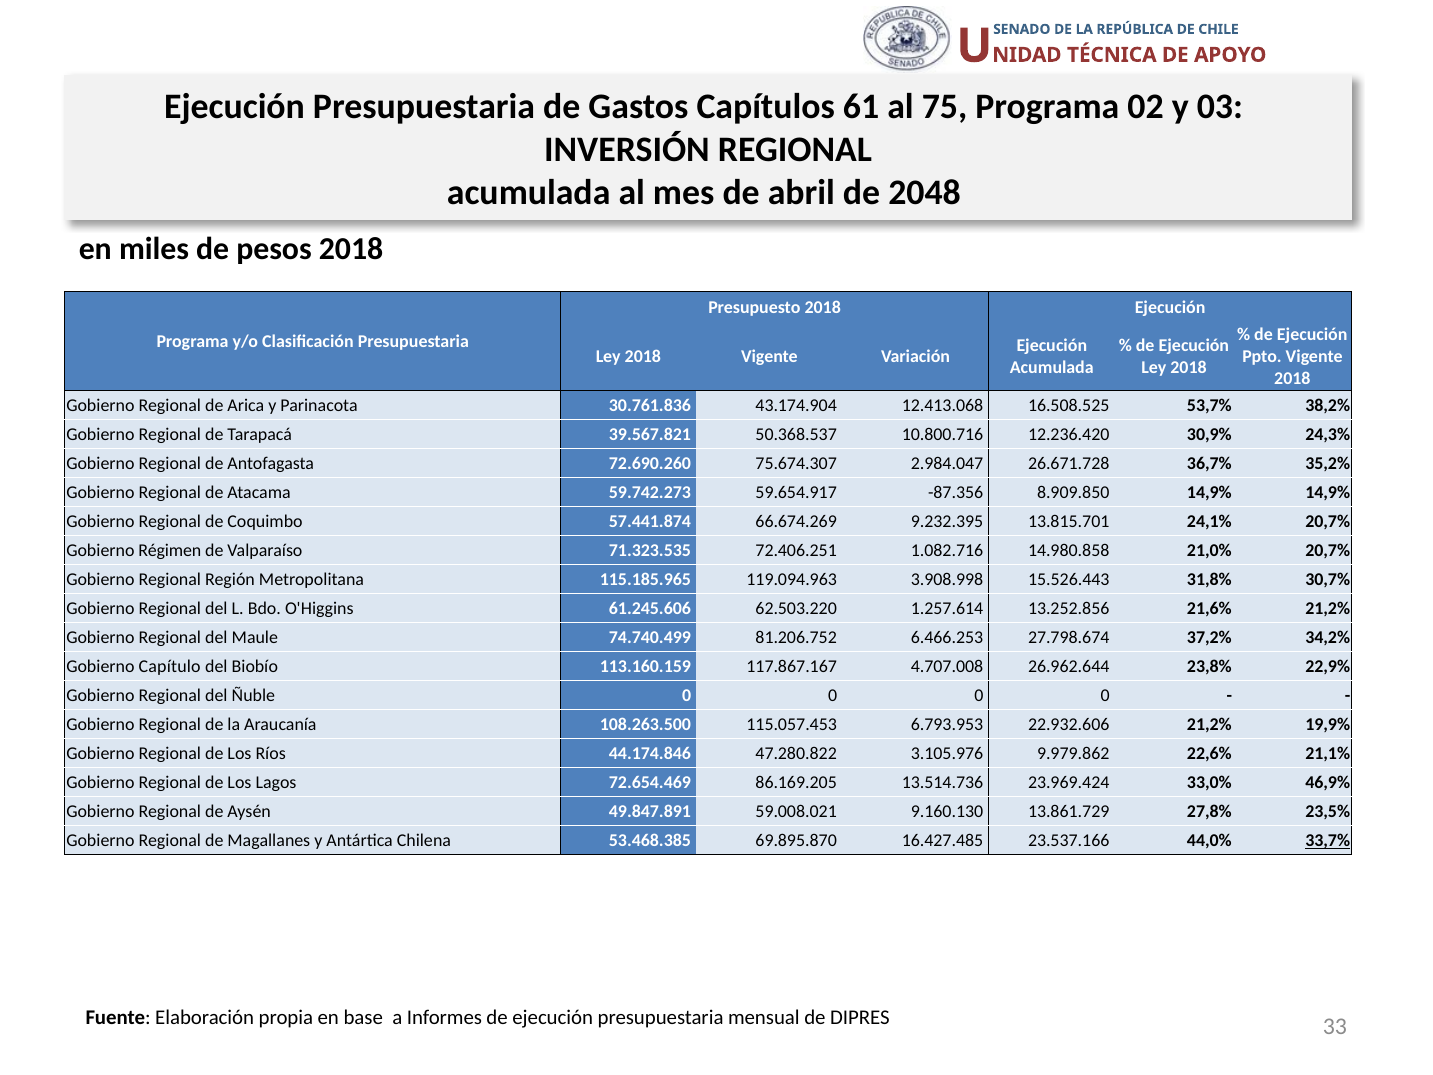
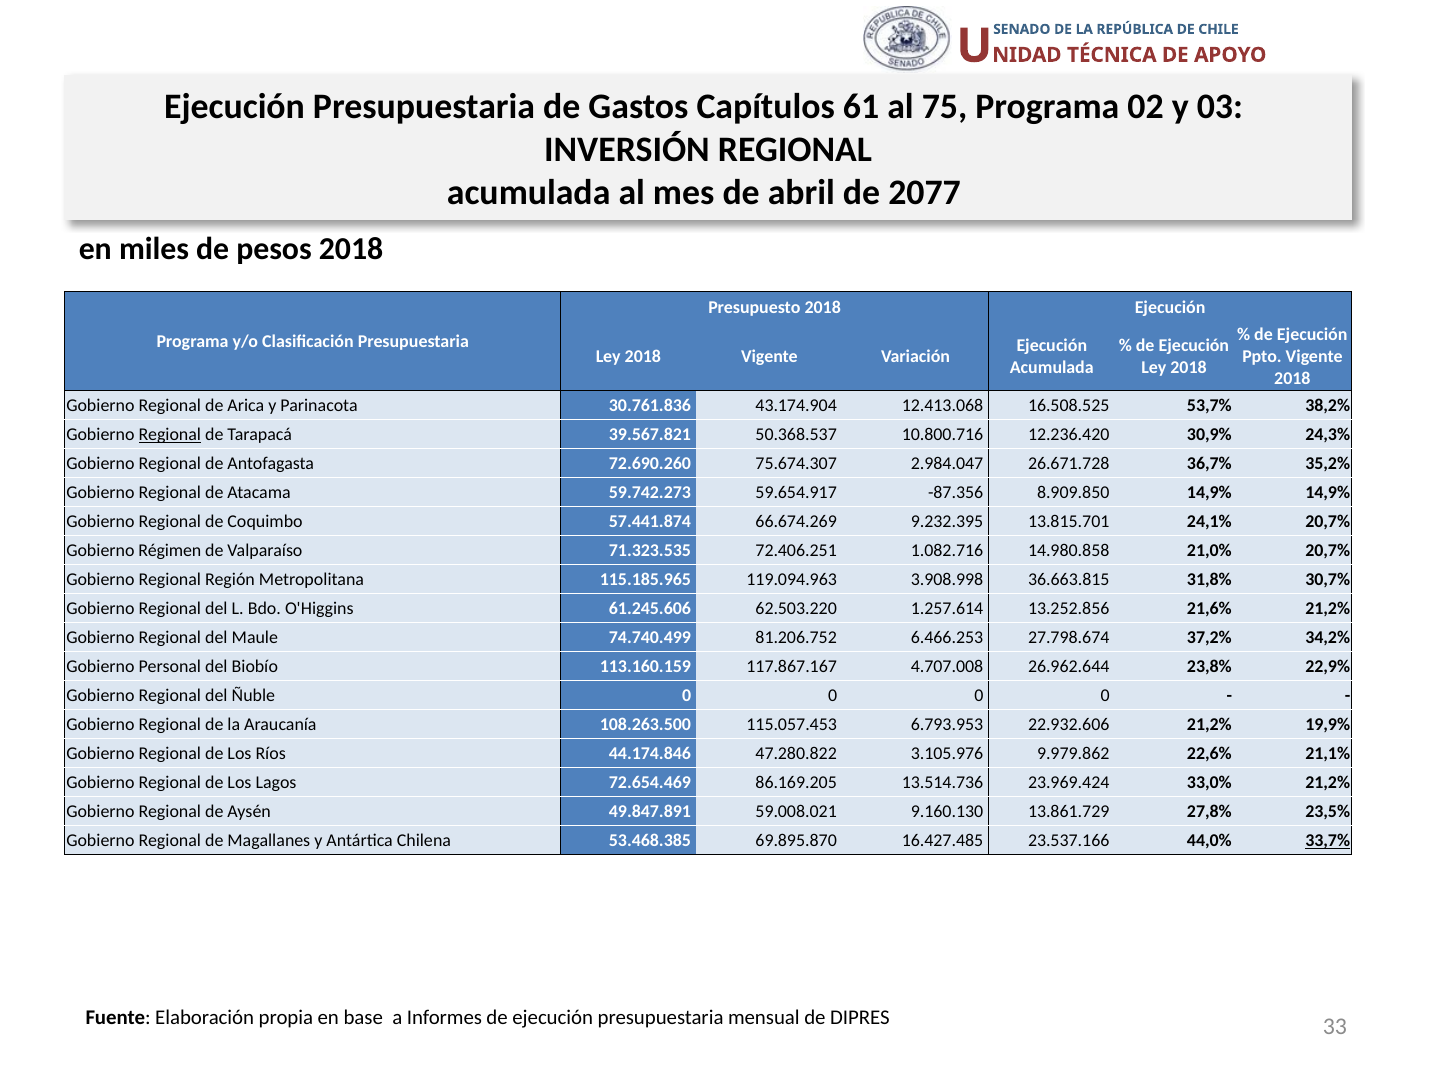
2048: 2048 -> 2077 (925, 193)
Regional underline: none -> present (170, 435)
15.526.443: 15.526.443 -> 36.663.815 (1069, 580)
Capítulo: Capítulo -> Personal (170, 667)
33,0% 46,9%: 46,9% -> 21,2% (1328, 783)
